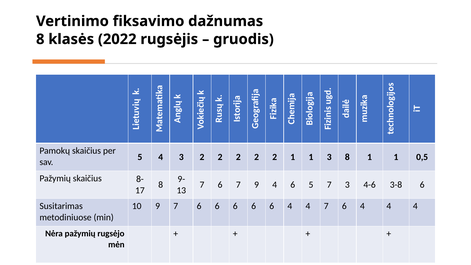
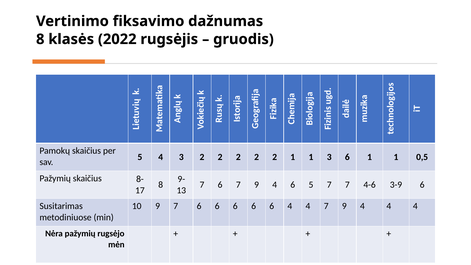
3 8: 8 -> 6 (347, 157)
7 3: 3 -> 7 (347, 185)
3-8: 3-8 -> 3-9 (396, 185)
4 7 6: 6 -> 9 (344, 206)
